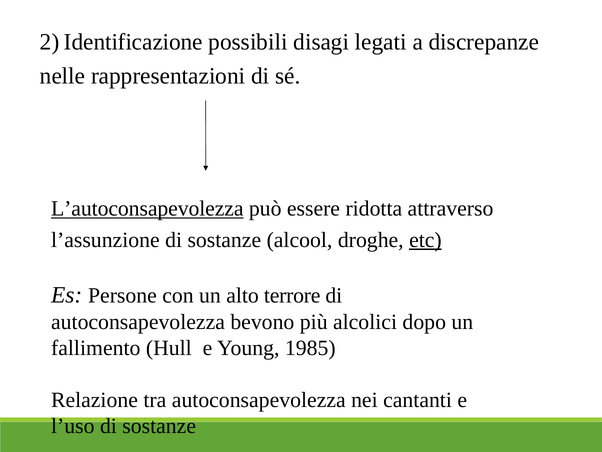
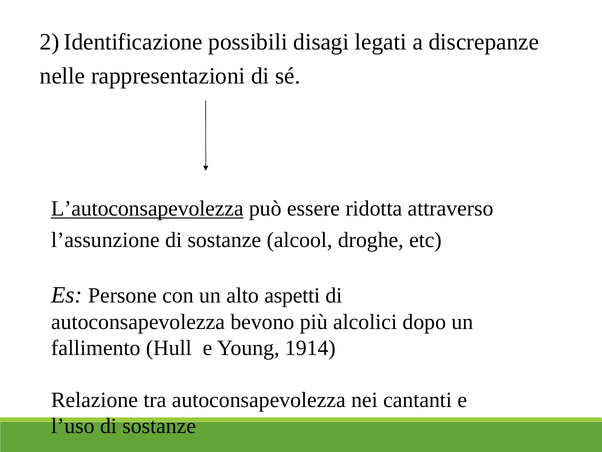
etc underline: present -> none (425, 240)
terrore: terrore -> aspetti (292, 295)
1985: 1985 -> 1914 (310, 348)
